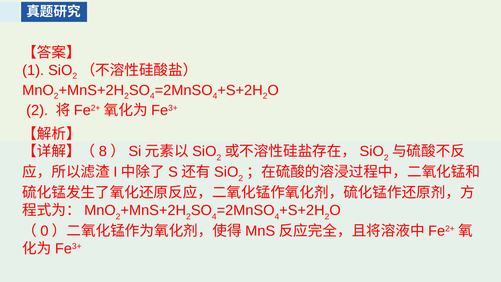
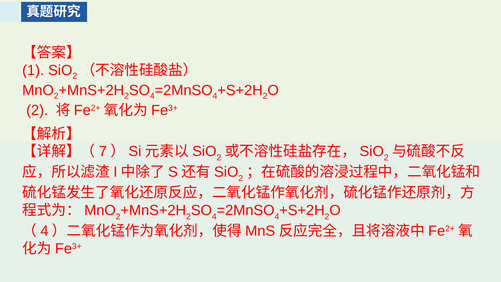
8: 8 -> 7 (103, 151)
0: 0 -> 4 (44, 231)
